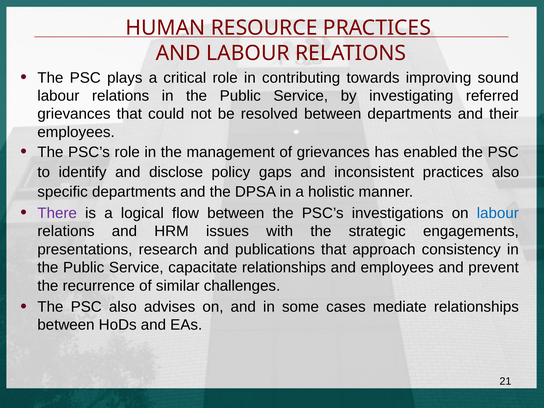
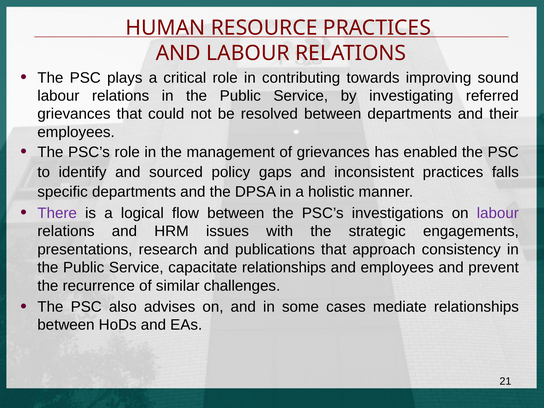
disclose: disclose -> sourced (176, 172)
practices also: also -> falls (505, 172)
labour colour: blue -> purple (498, 213)
